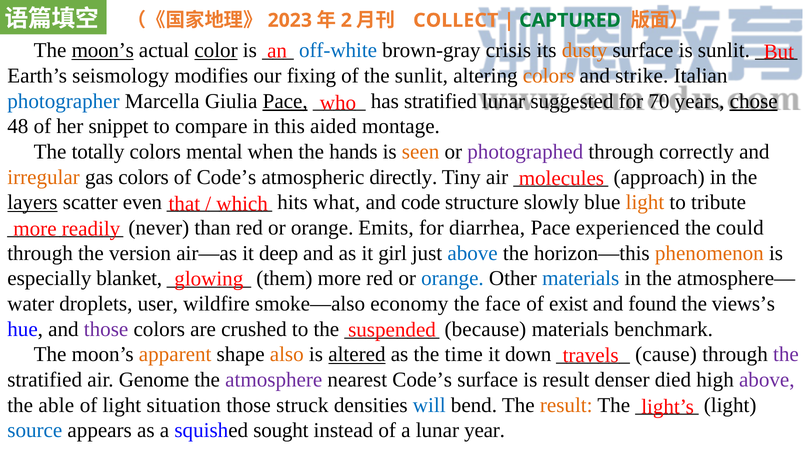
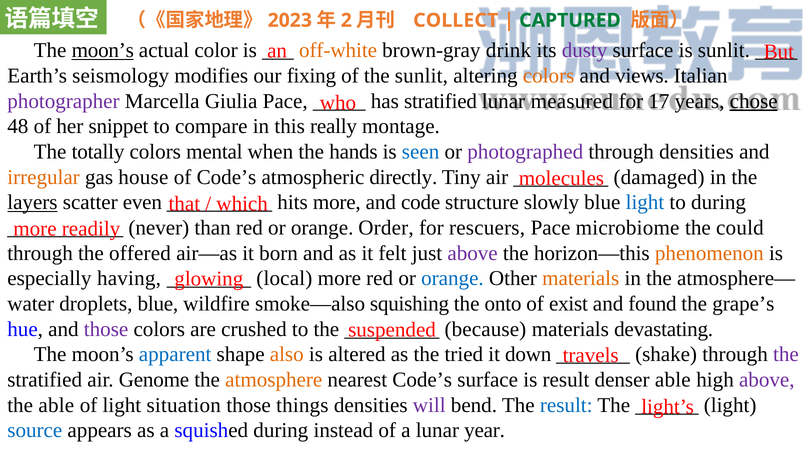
color underline: present -> none (216, 50)
off-white colour: blue -> orange (338, 50)
crisis: crisis -> drink (508, 50)
dusty colour: orange -> purple (585, 50)
strike: strike -> views (642, 76)
photographer colour: blue -> purple (63, 101)
Pace underline: present -> none (285, 101)
suggested: suggested -> measured (572, 101)
70: 70 -> 17 (659, 101)
aided: aided -> really (334, 126)
seen colour: orange -> blue (421, 152)
through correctly: correctly -> densities (696, 152)
gas colors: colors -> house (143, 177)
approach: approach -> damaged (659, 177)
hits what: what -> more (337, 202)
light colour: orange -> blue (645, 202)
to tribute: tribute -> during (719, 202)
Emits: Emits -> Order (386, 228)
diarrhea: diarrhea -> rescuers (487, 228)
experienced: experienced -> microbiome (628, 228)
version: version -> offered (140, 253)
deep: deep -> born (279, 253)
girl: girl -> felt (392, 253)
above colour: blue -> purple (473, 253)
blanket: blanket -> having (129, 278)
them: them -> local (284, 278)
materials colour: blue -> orange (581, 278)
droplets user: user -> blue (158, 304)
economy: economy -> squishing (410, 304)
face: face -> onto (503, 304)
views’s: views’s -> grape’s (743, 304)
benchmark: benchmark -> devastating (664, 329)
apparent colour: orange -> blue (175, 354)
altered underline: present -> none (357, 354)
time: time -> tried (464, 354)
cause: cause -> shake (666, 354)
atmosphere colour: purple -> orange (274, 379)
denser died: died -> able (673, 379)
struck: struck -> things (302, 405)
will colour: blue -> purple (429, 405)
result colour: orange -> blue (566, 405)
squished sought: sought -> during (281, 430)
